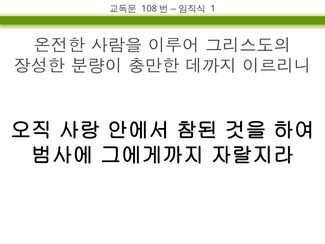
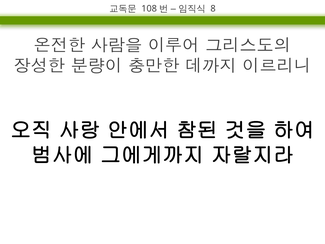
1: 1 -> 8 (213, 9)
